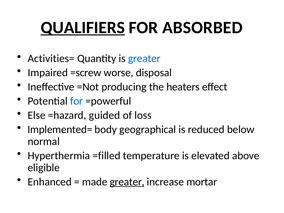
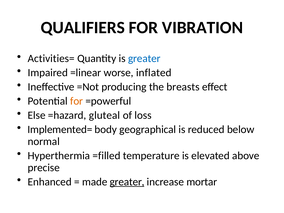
QUALIFIERS underline: present -> none (83, 27)
ABSORBED: ABSORBED -> VIBRATION (203, 27)
=screw: =screw -> =linear (86, 73)
disposal: disposal -> inflated (154, 73)
heaters: heaters -> breasts (183, 87)
for colour: blue -> orange (77, 101)
guided: guided -> gluteal (105, 115)
eligible: eligible -> precise (44, 168)
